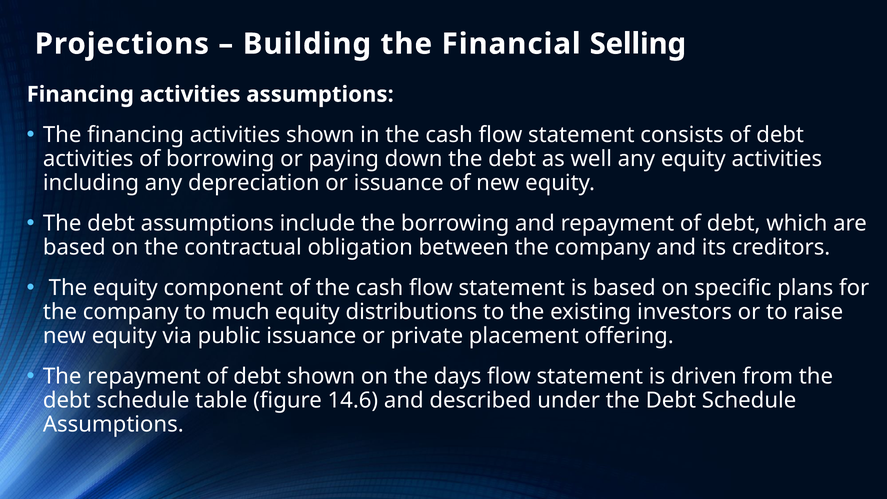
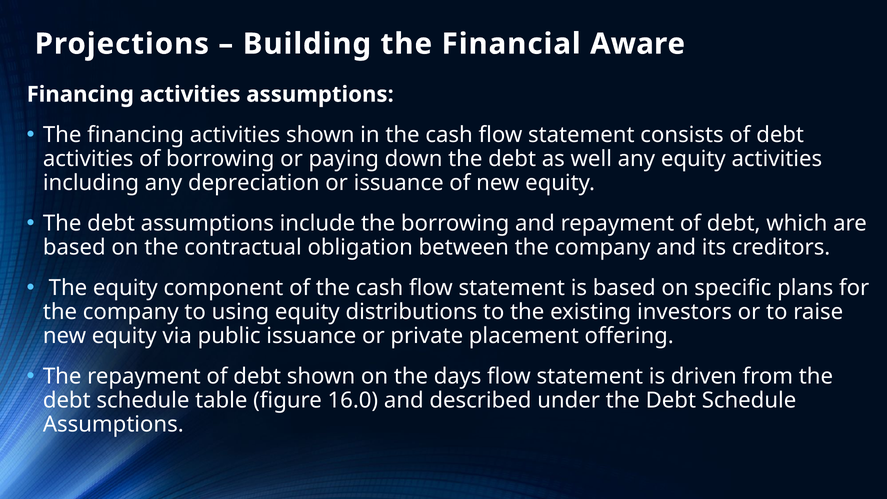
Selling: Selling -> Aware (638, 44)
much: much -> using (240, 312)
14.6: 14.6 -> 16.0 (353, 400)
